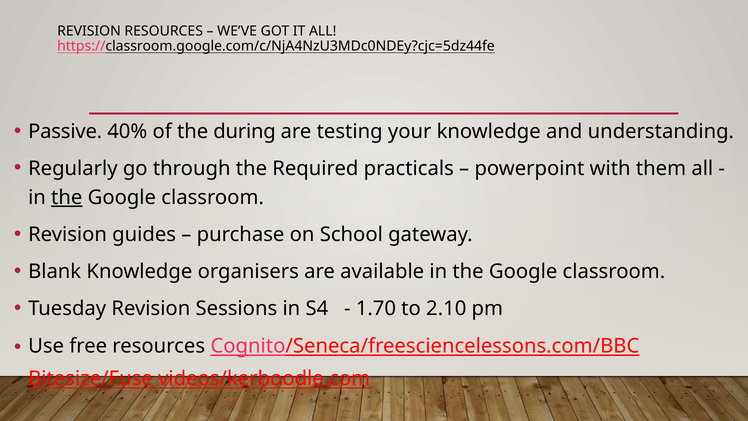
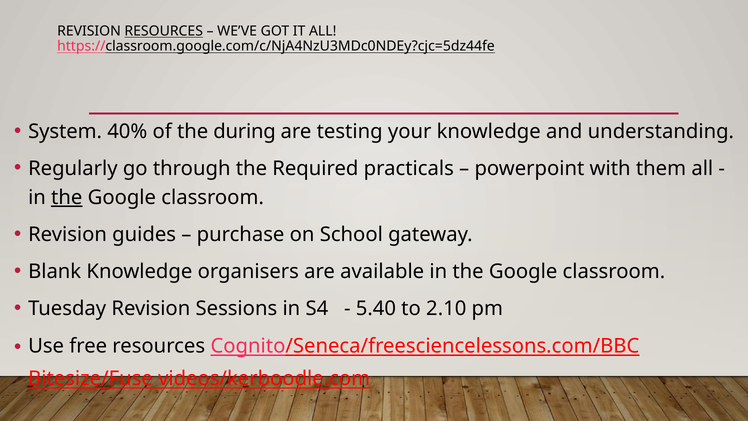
RESOURCES underline: none -> present (164, 31)
Passive: Passive -> System (65, 131)
1.70: 1.70 -> 5.40 (376, 308)
